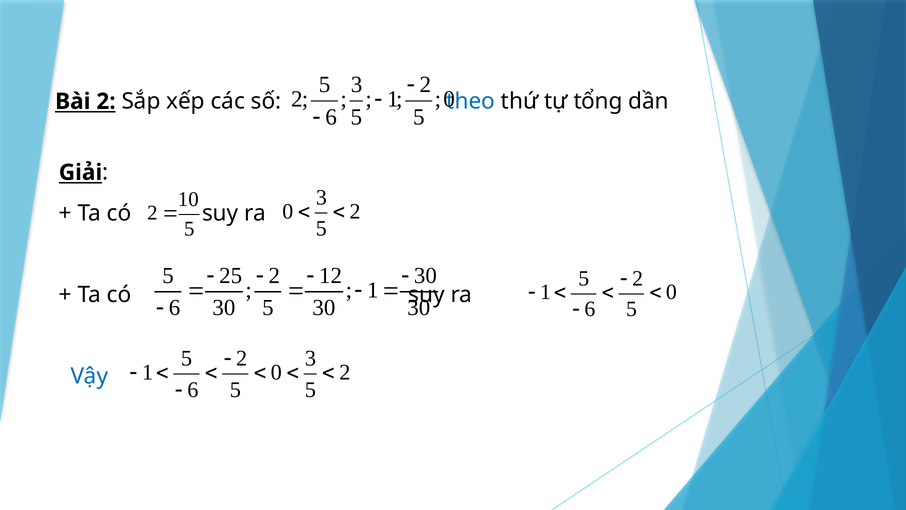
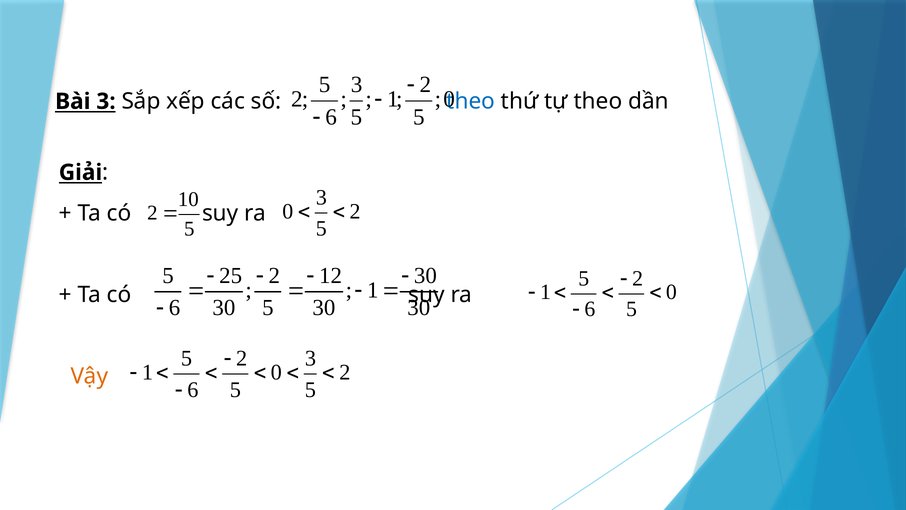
Bài 2: 2 -> 3 (106, 101)
tự tổng: tổng -> theo (598, 101)
Vậy colour: blue -> orange (89, 376)
